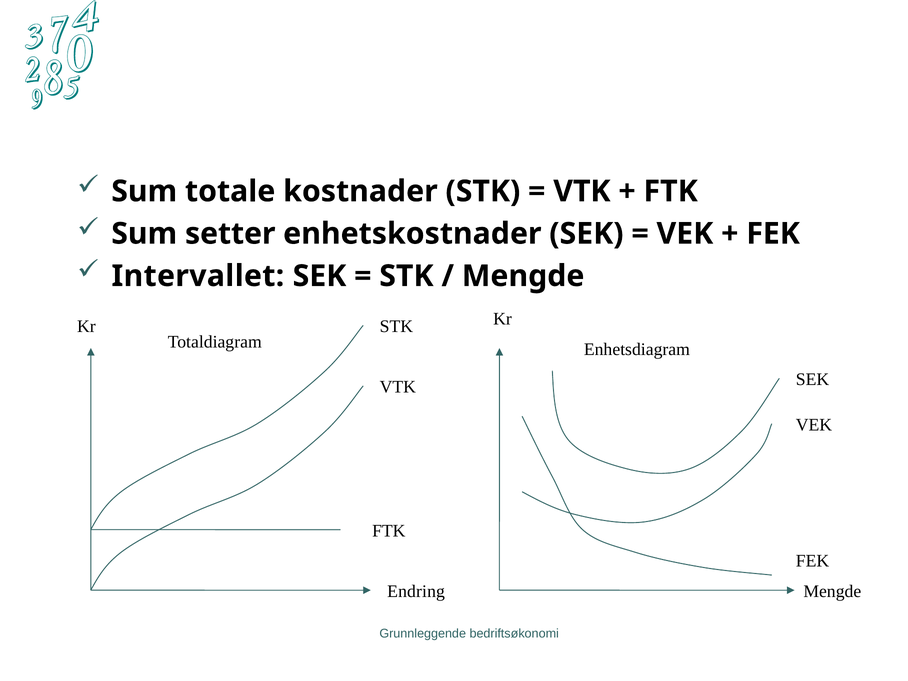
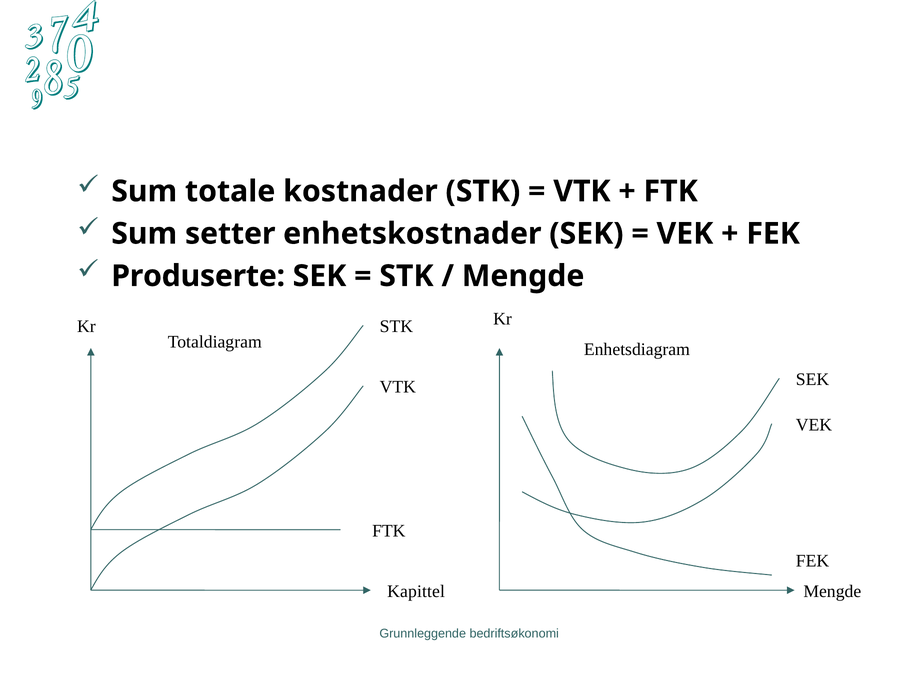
Intervallet: Intervallet -> Produserte (198, 276)
Endring: Endring -> Kapittel (416, 591)
